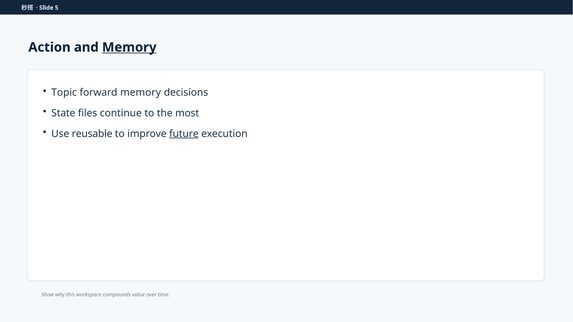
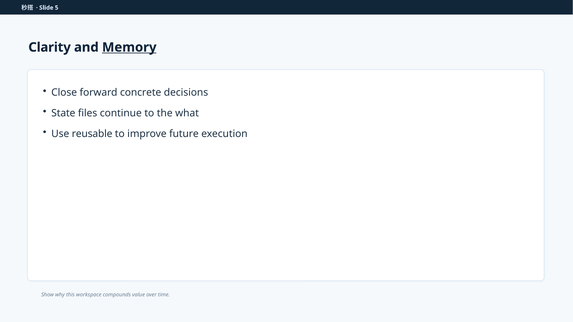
Action: Action -> Clarity (50, 47)
Topic: Topic -> Close (64, 93)
forward memory: memory -> concrete (141, 93)
most: most -> what (187, 113)
future underline: present -> none (184, 134)
